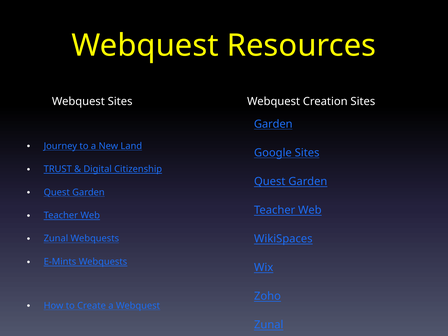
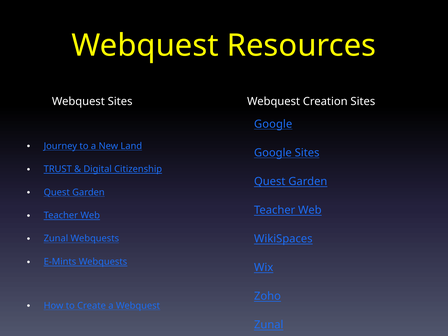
Garden: Garden -> Google (273, 124)
